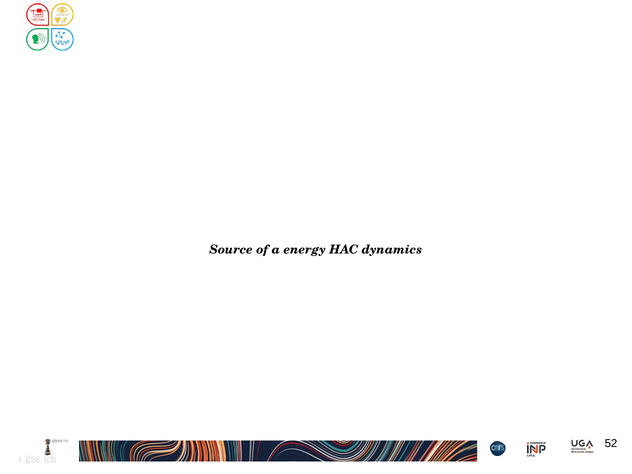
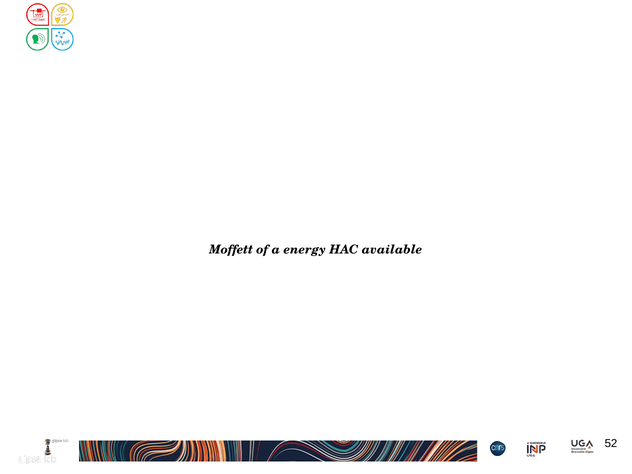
Source: Source -> Moffett (231, 250)
dynamics: dynamics -> available (392, 250)
